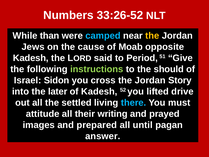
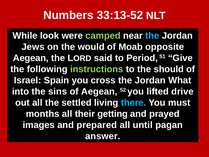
33:26-52: 33:26-52 -> 33:13-52 (120, 15)
than: than -> look (50, 36)
camped colour: light blue -> light green (103, 36)
the colour: yellow -> light blue (152, 36)
cause: cause -> would (91, 47)
Kadesh: Kadesh -> Aegean (31, 58)
Sidon: Sidon -> Spain (57, 80)
Story: Story -> What (180, 80)
later: later -> sins (58, 91)
of Kadesh: Kadesh -> Aegean (99, 91)
attitude: attitude -> months (43, 114)
writing: writing -> getting (113, 114)
